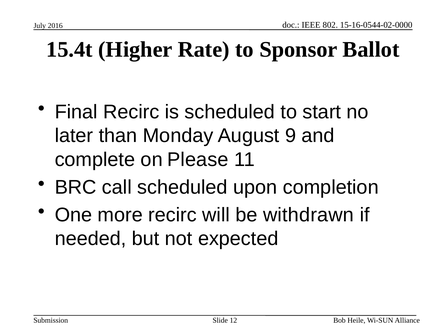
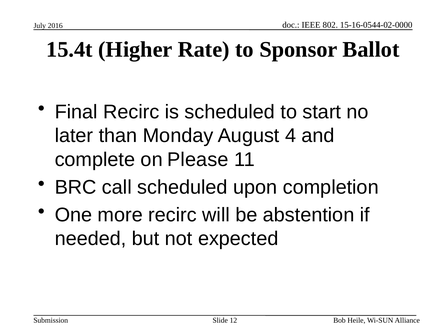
9: 9 -> 4 (291, 136)
withdrawn: withdrawn -> abstention (309, 215)
